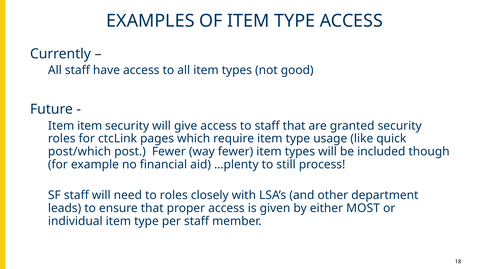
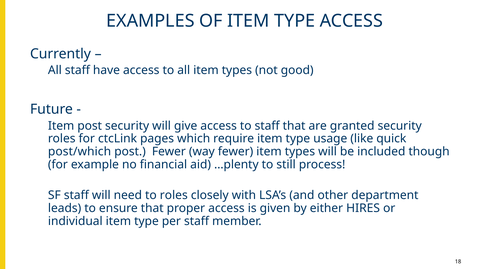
Item item: item -> post (90, 126)
MOST: MOST -> HIRES (363, 209)
